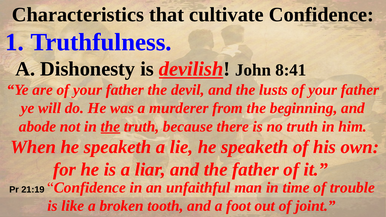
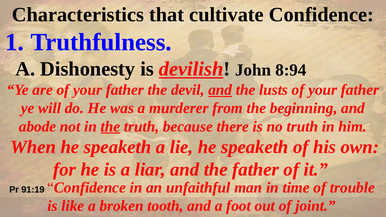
8:41: 8:41 -> 8:94 (291, 70)
and underline: none -> present (220, 90)
21:19: 21:19 -> 91:19 (33, 190)
